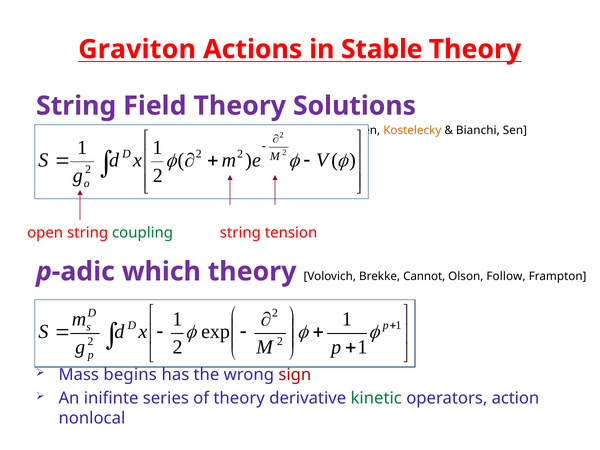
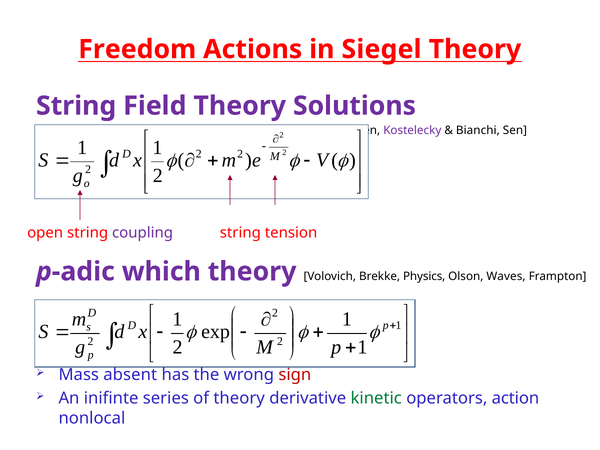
Graviton: Graviton -> Freedom (137, 49)
Stable: Stable -> Siegel (382, 49)
Kostelecky colour: orange -> purple (412, 130)
coupling colour: green -> purple (143, 233)
Cannot: Cannot -> Physics (424, 277)
Follow: Follow -> Waves (506, 277)
begins: begins -> absent (130, 375)
